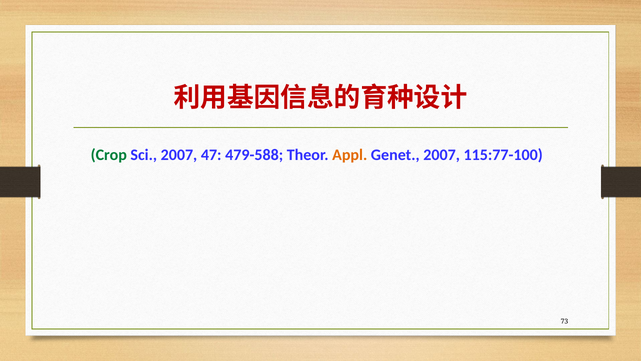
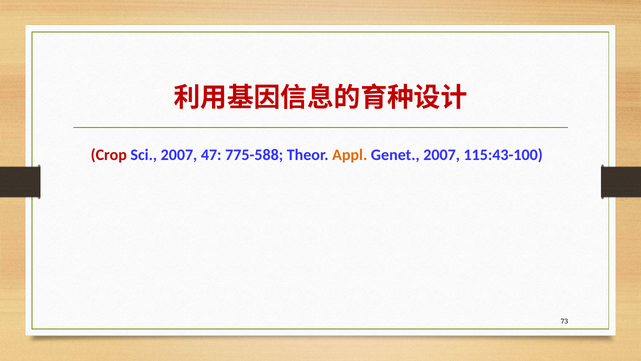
Crop colour: green -> red (109, 155)
479-588: 479-588 -> 775-588 (254, 155)
115:77-100: 115:77-100 -> 115:43-100 (503, 155)
